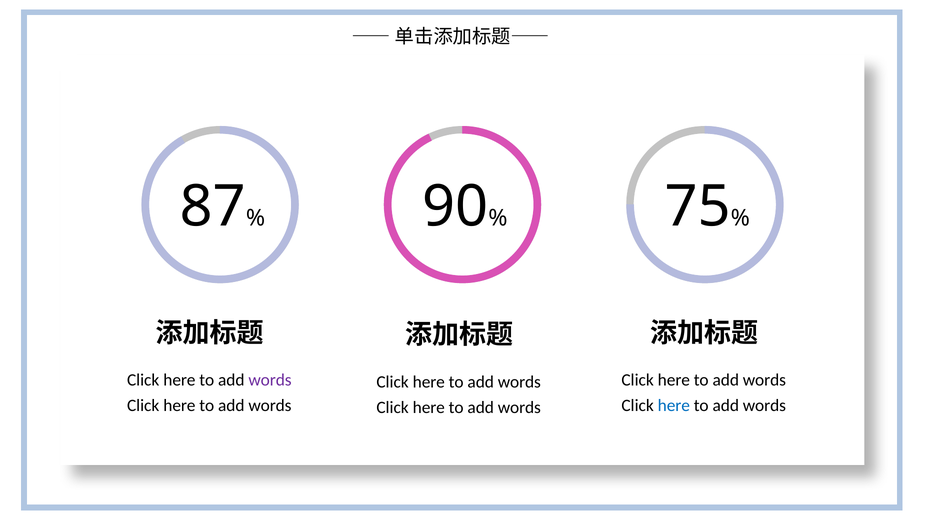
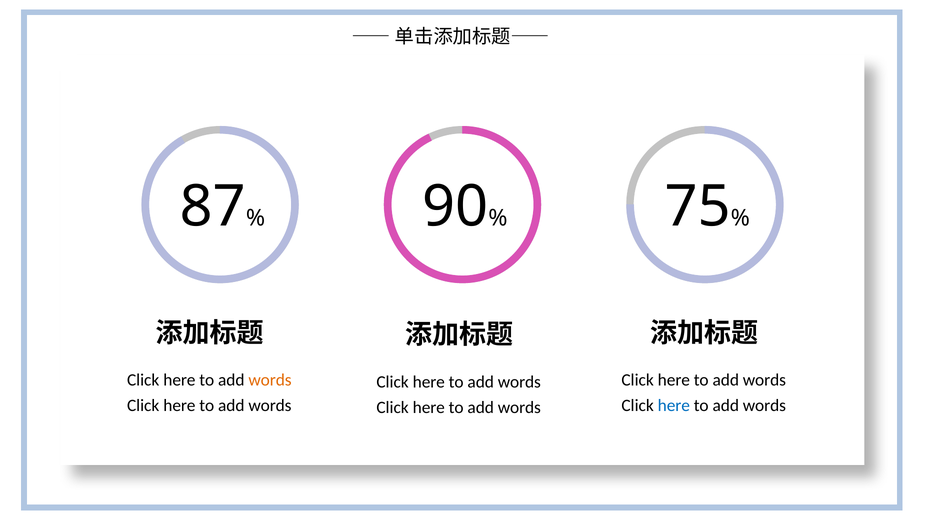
words colour: purple -> orange (270, 380)
